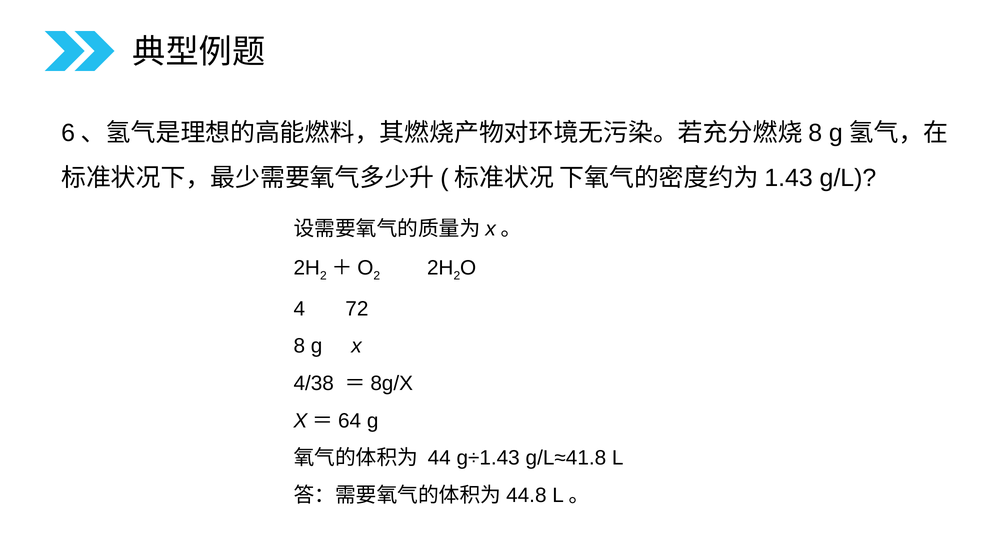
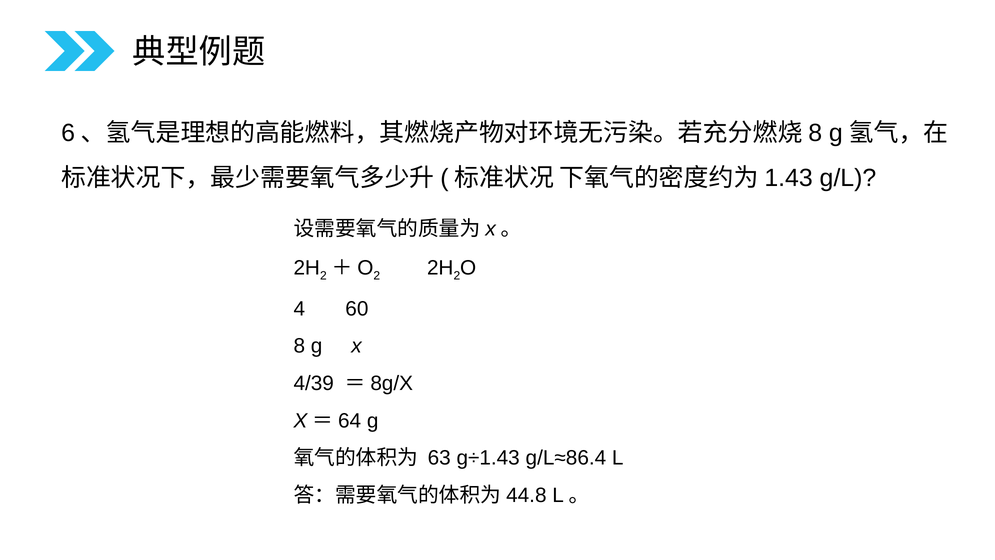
72: 72 -> 60 (357, 308)
4/38: 4/38 -> 4/39 (314, 383)
44: 44 -> 63 (439, 458)
g/L≈41.8: g/L≈41.8 -> g/L≈86.4 (566, 458)
